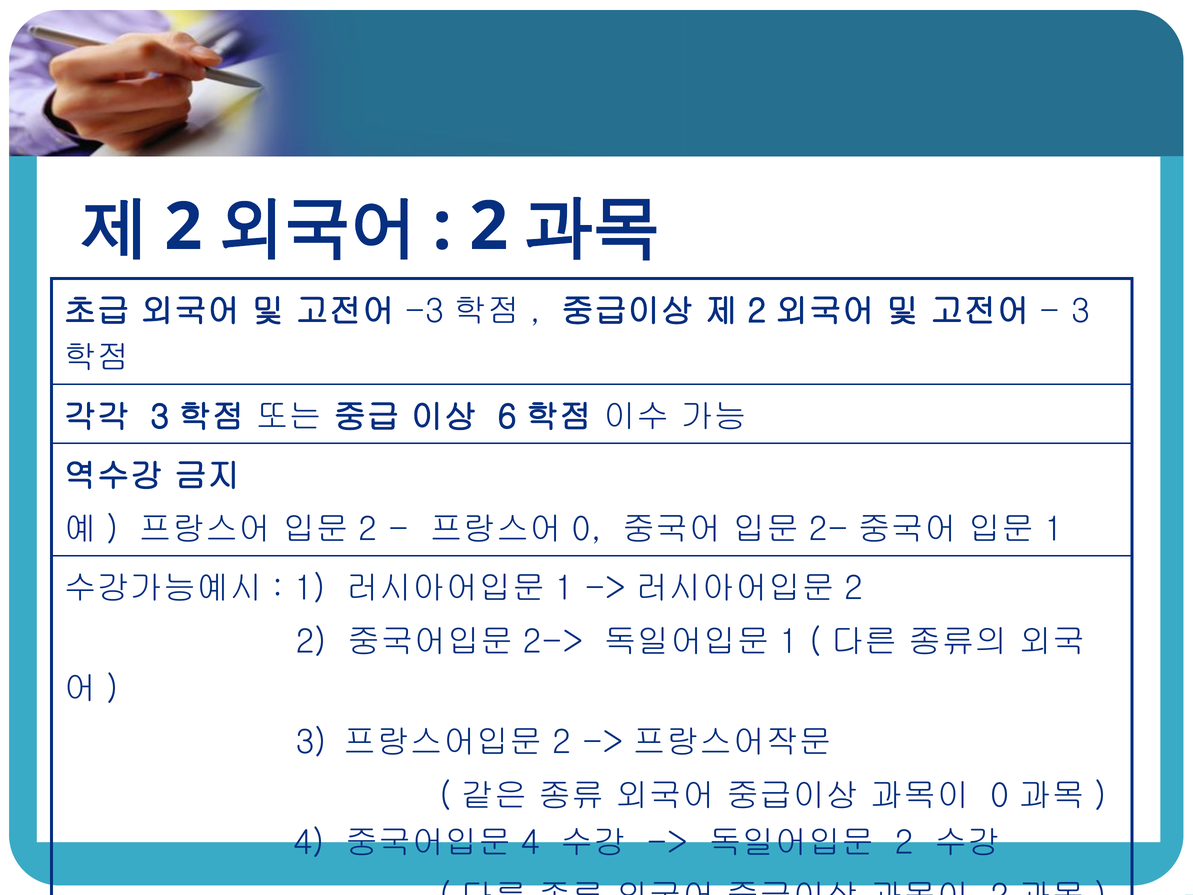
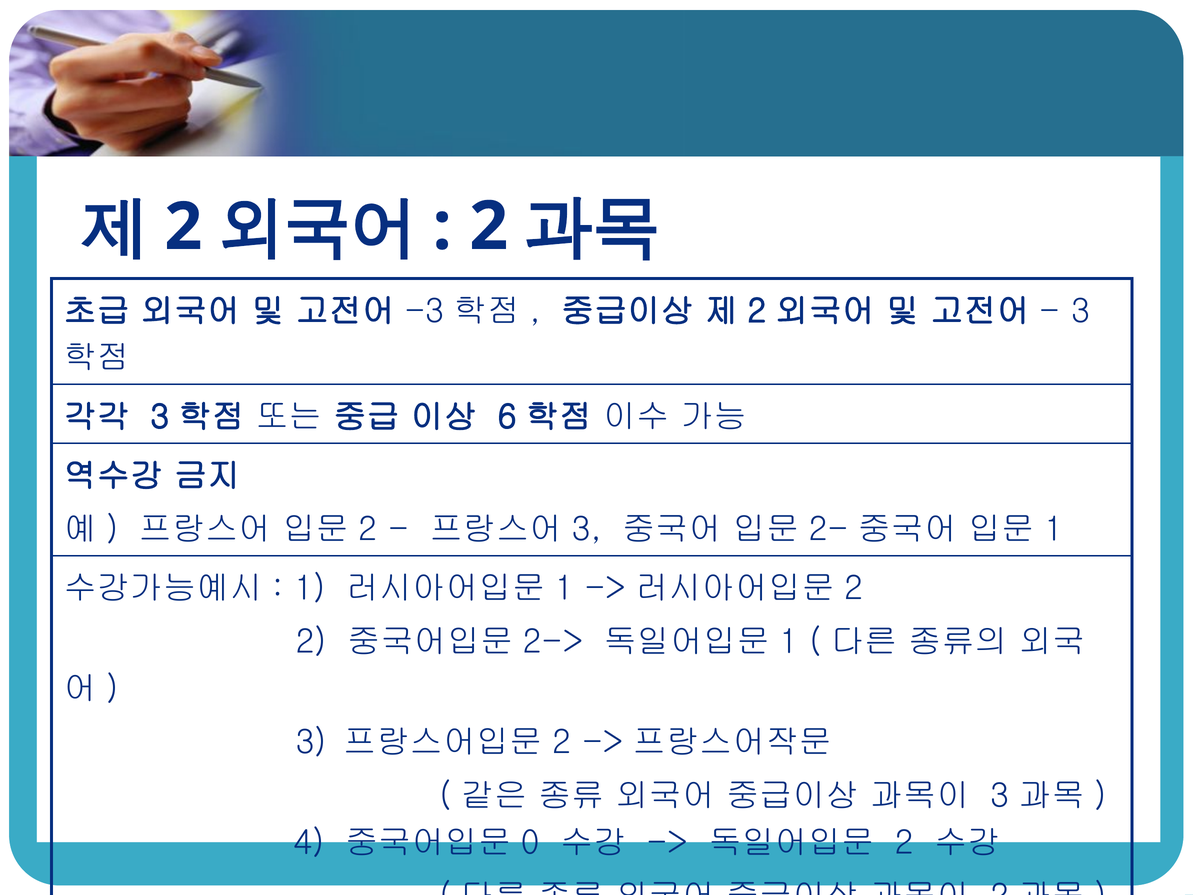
0: 0 -> 3 (587, 529)
0: 0 -> 3 (1000, 796)
4: 4 -> 0 (530, 843)
